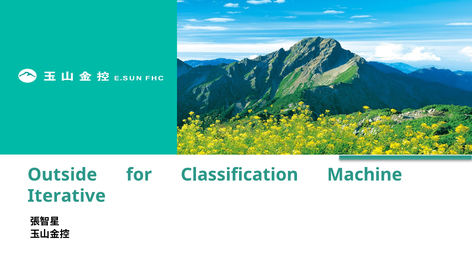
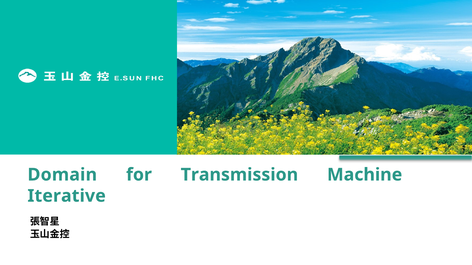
Outside: Outside -> Domain (62, 175)
Classification: Classification -> Transmission (239, 175)
